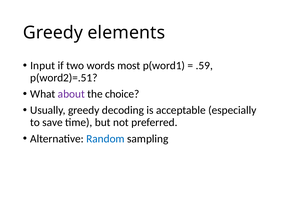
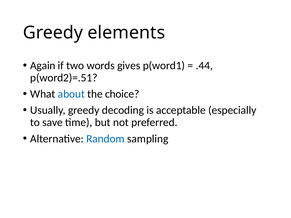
Input: Input -> Again (43, 66)
most: most -> gives (129, 66)
.59: .59 -> .44 (204, 66)
about colour: purple -> blue (71, 94)
